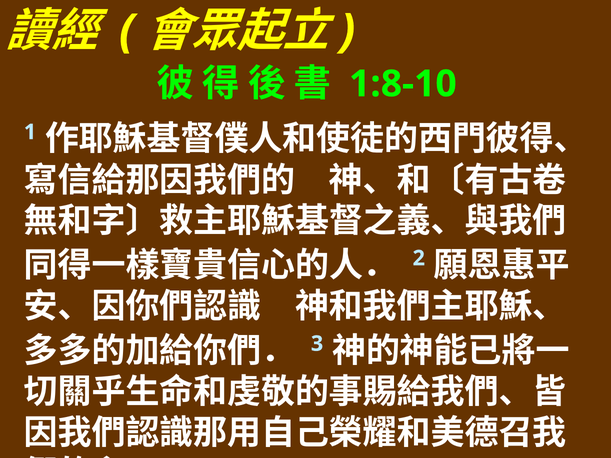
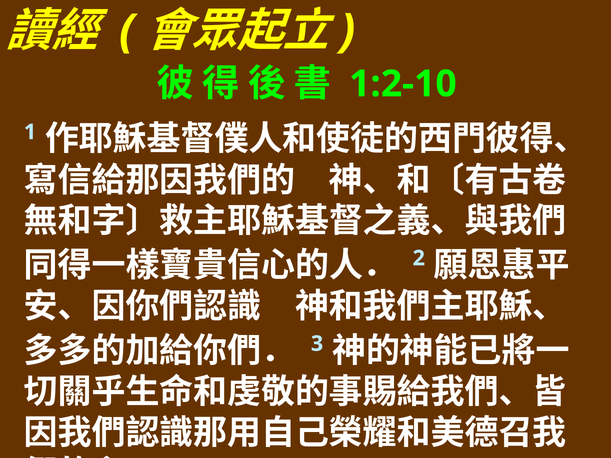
1:8-10: 1:8-10 -> 1:2-10 (403, 84)
